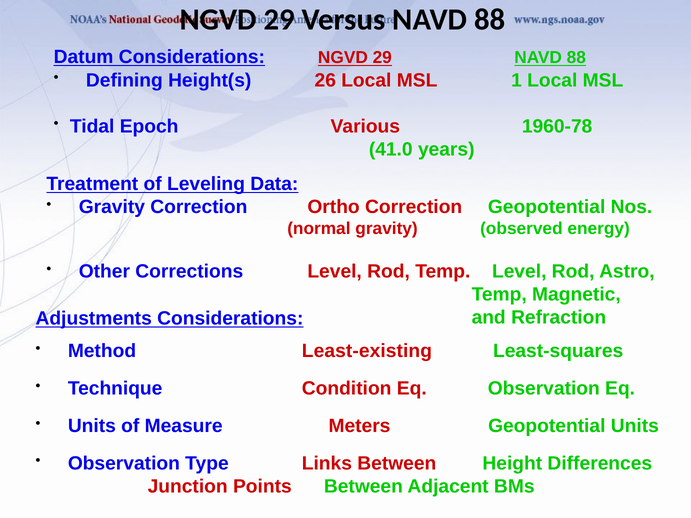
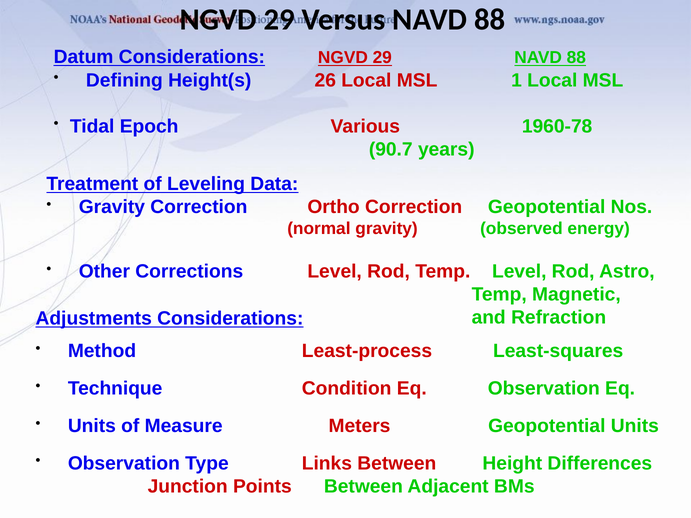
41.0: 41.0 -> 90.7 (391, 149)
Least-existing: Least-existing -> Least-process (367, 351)
